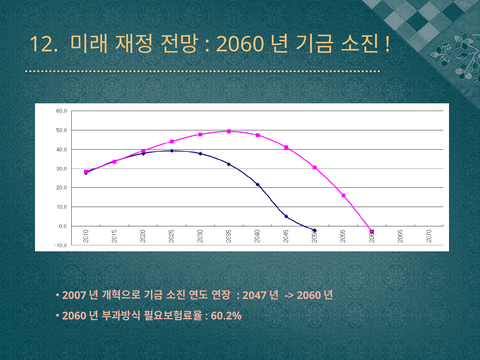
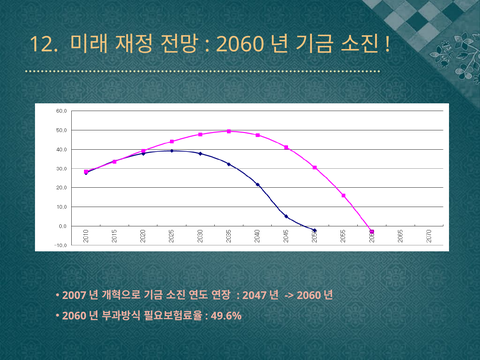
60.2%: 60.2% -> 49.6% (226, 316)
